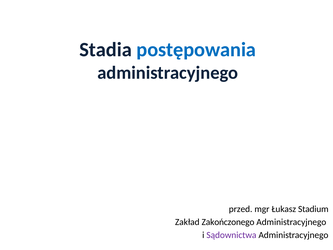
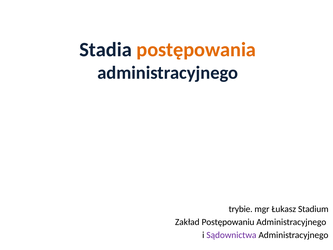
postępowania colour: blue -> orange (196, 50)
przed: przed -> trybie (241, 209)
Zakończonego: Zakończonego -> Postępowaniu (228, 222)
